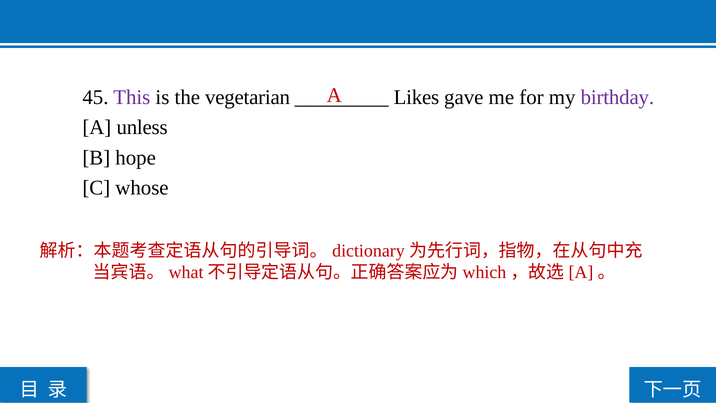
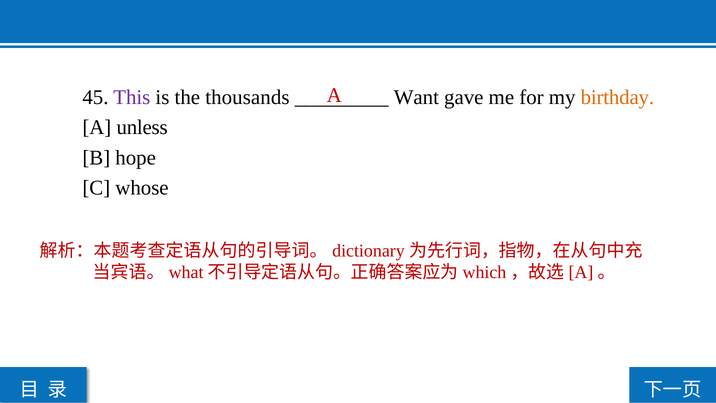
vegetarian: vegetarian -> thousands (247, 97)
Likes: Likes -> Want (416, 97)
birthday colour: purple -> orange (617, 97)
